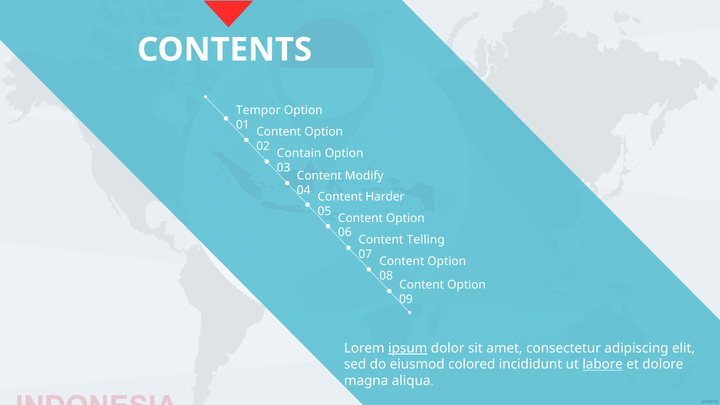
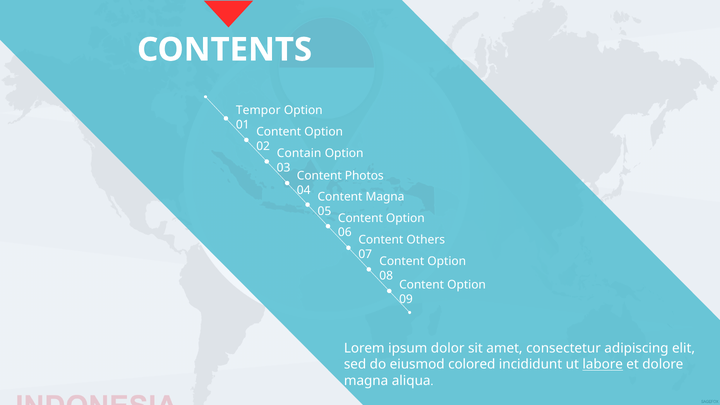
Modify: Modify -> Photos (364, 176)
Content Harder: Harder -> Magna (385, 197)
Telling: Telling -> Others (426, 240)
ipsum underline: present -> none (408, 348)
